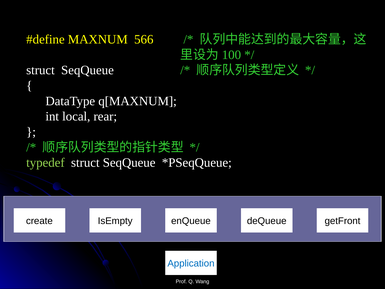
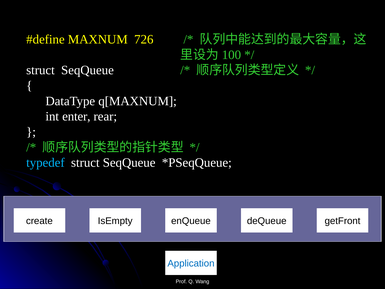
566: 566 -> 726 (144, 39)
local: local -> enter (76, 116)
typedef colour: light green -> light blue (45, 163)
